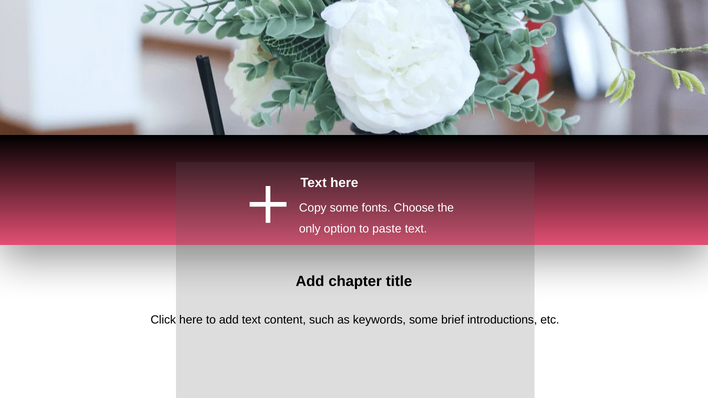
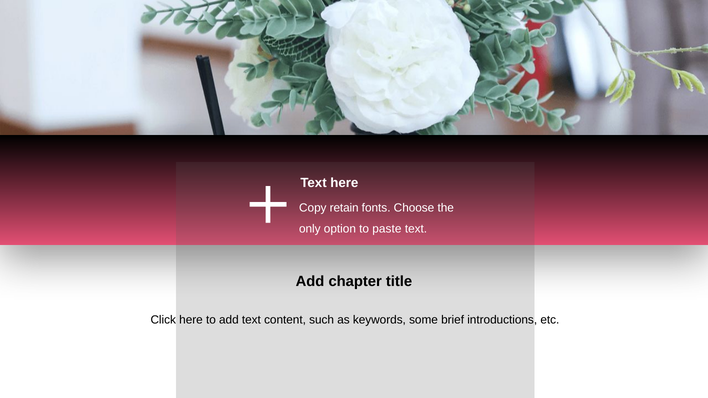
Copy some: some -> retain (344, 208)
